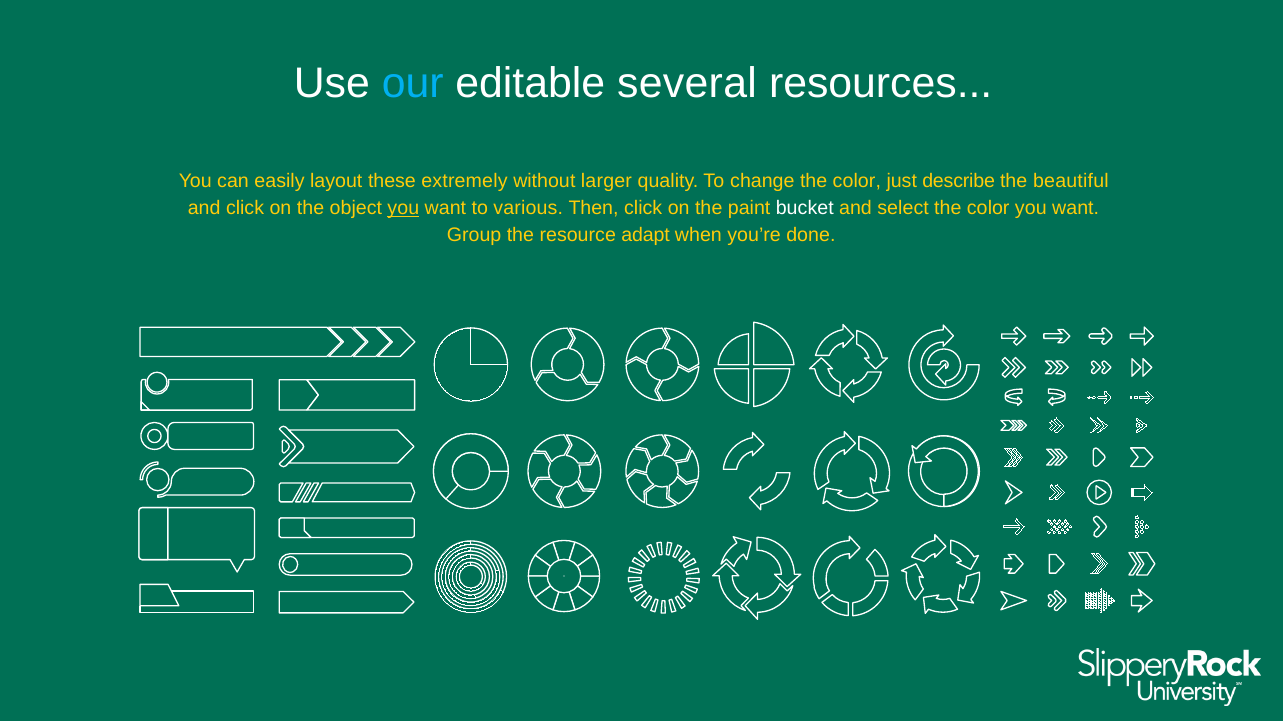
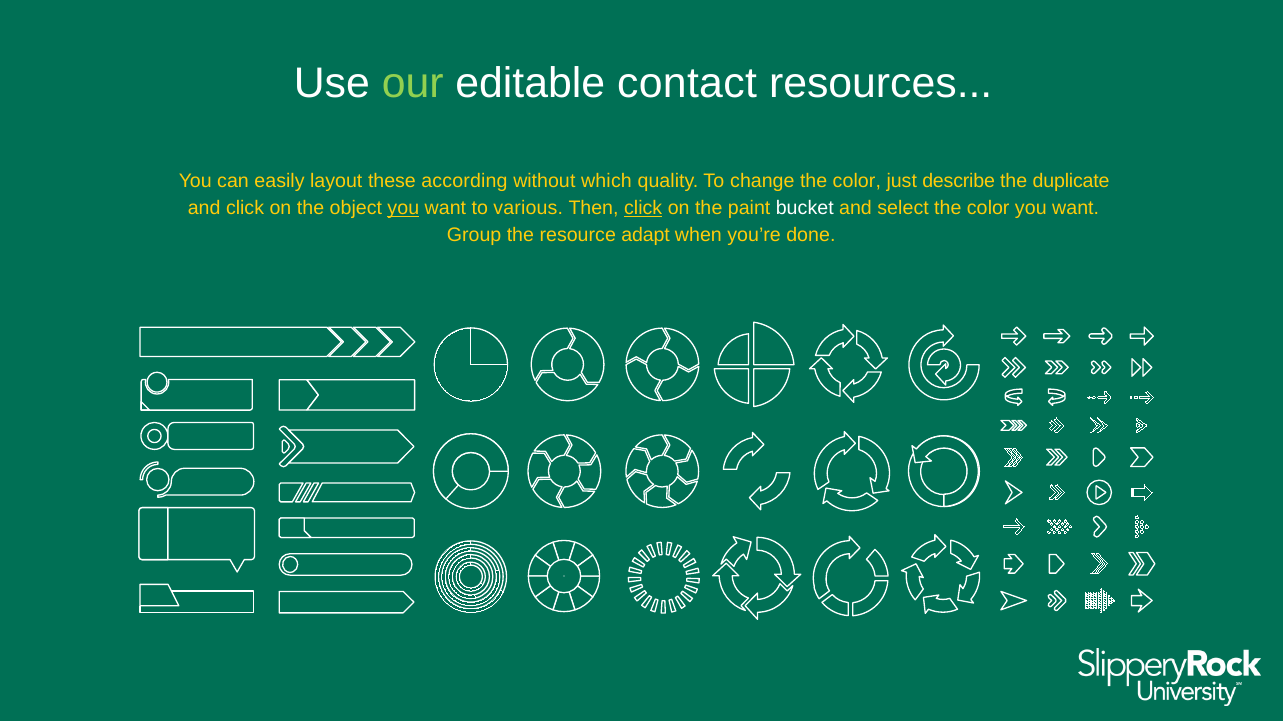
our colour: light blue -> light green (413, 84)
several: several -> contact (687, 84)
extremely: extremely -> according (464, 181)
larger: larger -> which (606, 181)
beautiful: beautiful -> duplicate (1071, 181)
click underline: none -> present (643, 208)
